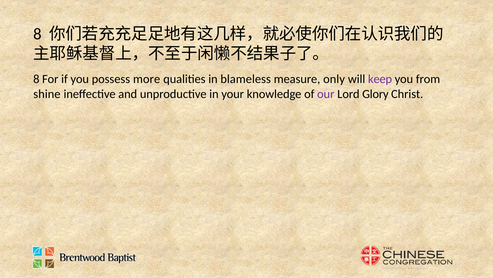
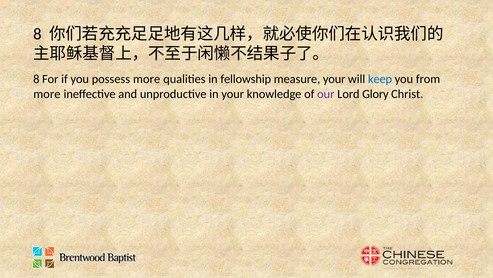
blameless: blameless -> fellowship (246, 79)
measure only: only -> your (334, 79)
keep colour: purple -> blue (380, 79)
shine: shine -> more (47, 94)
